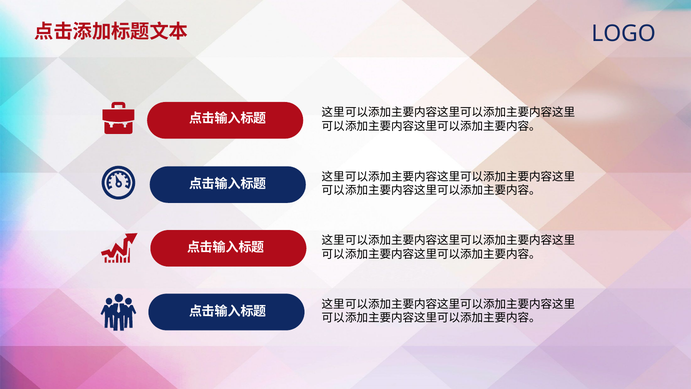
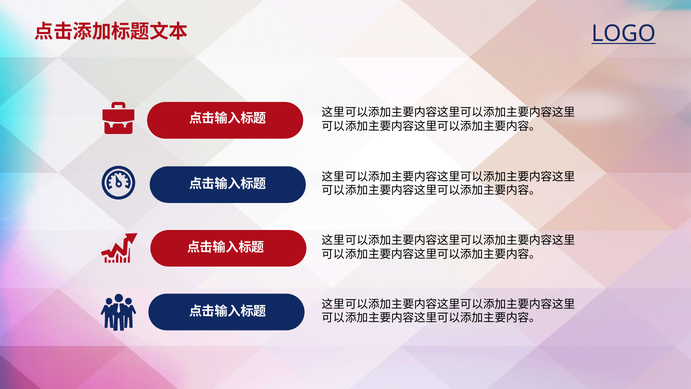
LOGO underline: none -> present (624, 34)
